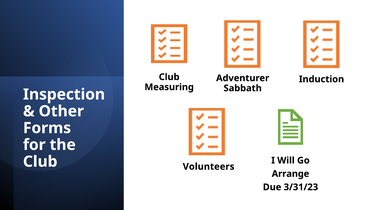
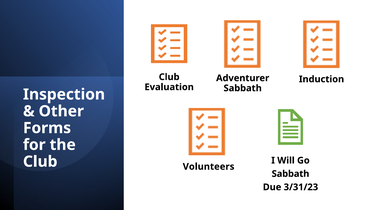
Measuring: Measuring -> Evaluation (169, 87)
Arrange: Arrange -> Sabbath (291, 174)
